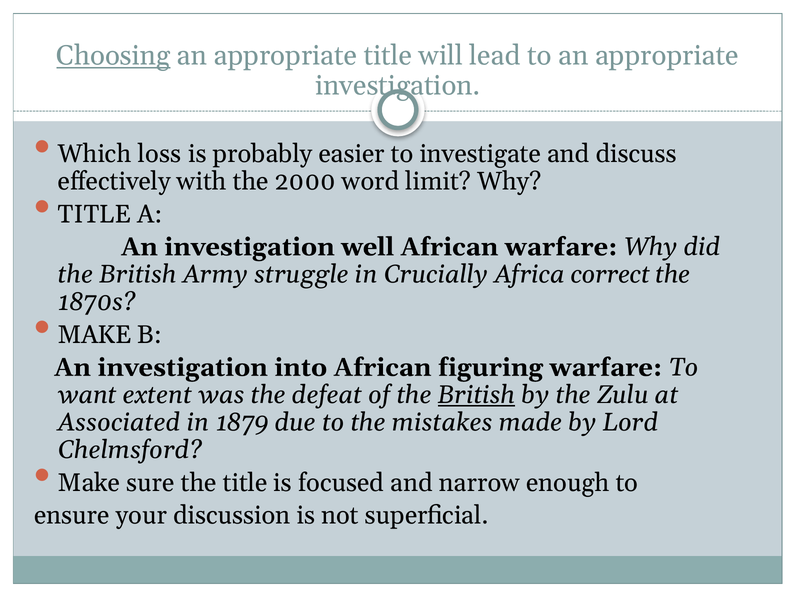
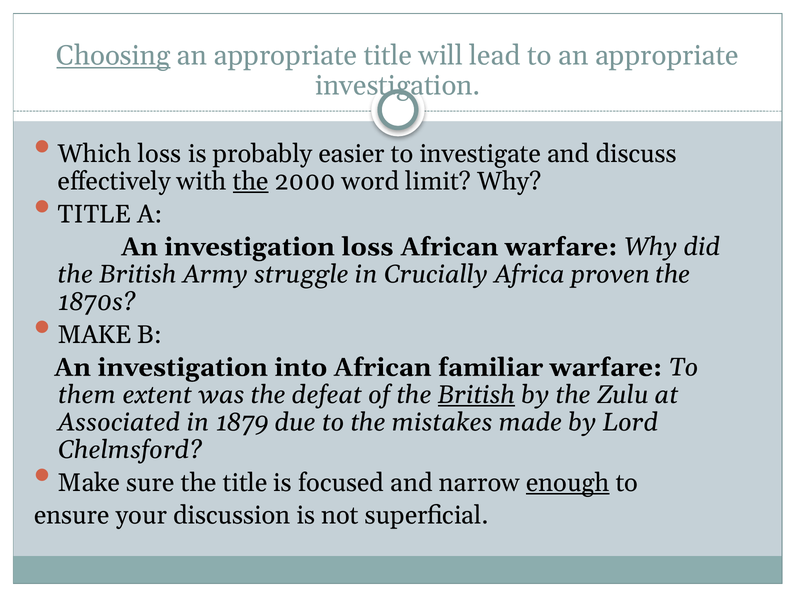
the underline: none -> present (251, 181)
investigation well: well -> loss (368, 247)
correct: correct -> proven (610, 274)
figuring: figuring -> familiar (491, 367)
want: want -> them (87, 395)
enough underline: none -> present (568, 483)
